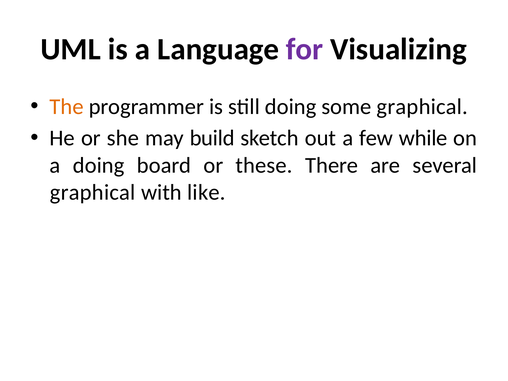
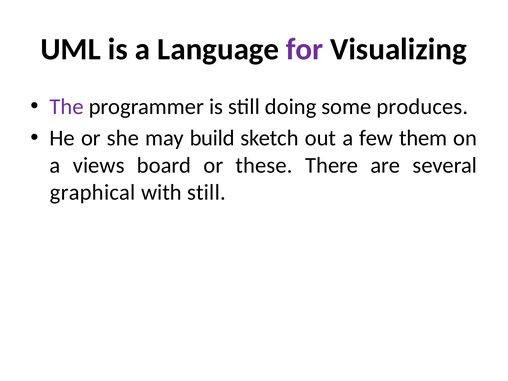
The colour: orange -> purple (67, 107)
some graphical: graphical -> produces (422, 107)
while: while -> them (423, 138)
a doing: doing -> views (99, 165)
with like: like -> still (206, 192)
